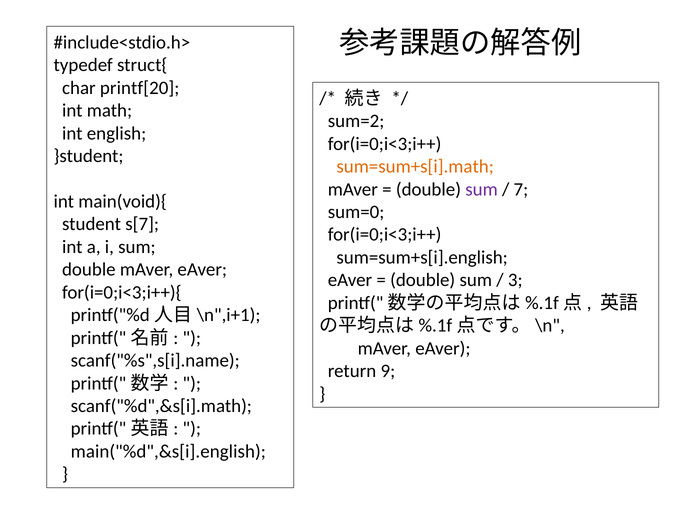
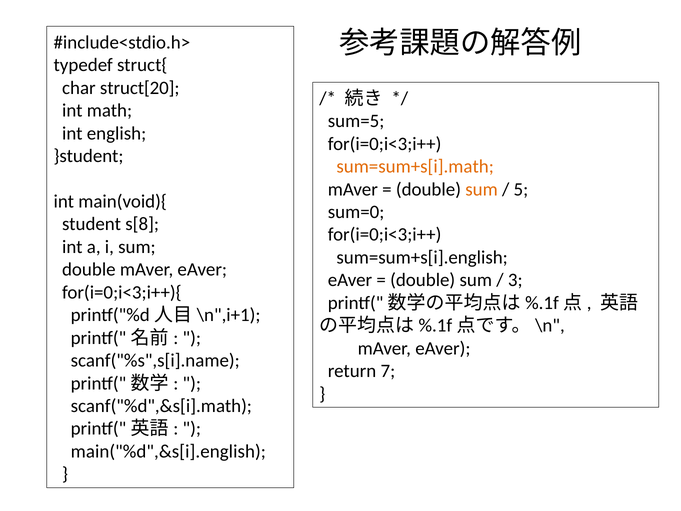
printf[20: printf[20 -> struct[20 (140, 88)
sum=2: sum=2 -> sum=5 (356, 121)
sum colour: purple -> orange (482, 189)
7: 7 -> 5 (521, 189)
s[7: s[7 -> s[8 (142, 224)
9: 9 -> 7 (388, 371)
